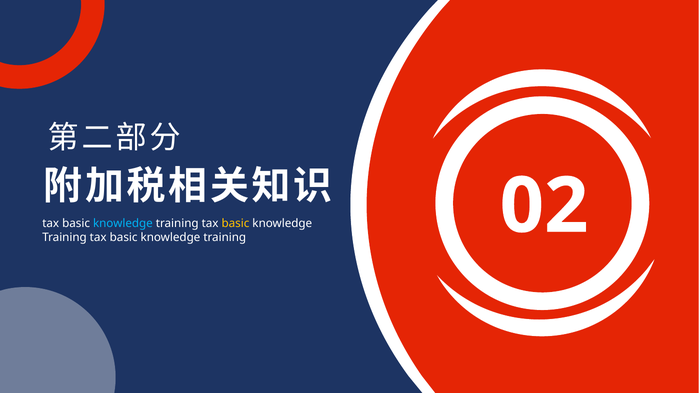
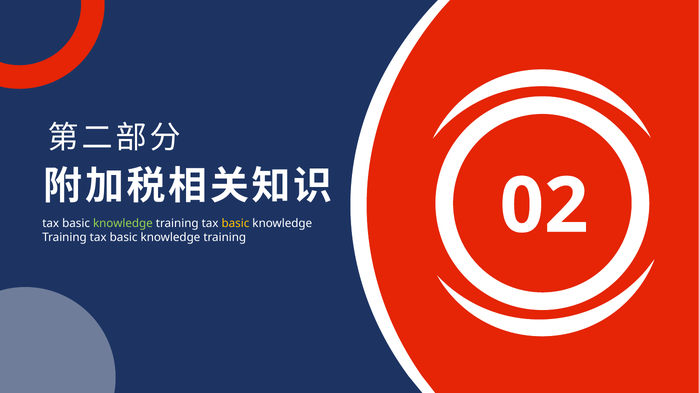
knowledge colour: light blue -> light green (123, 224)
